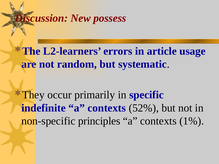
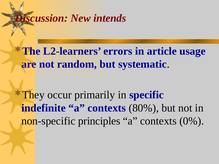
possess: possess -> intends (110, 18)
52%: 52% -> 80% (144, 108)
1%: 1% -> 0% (192, 121)
